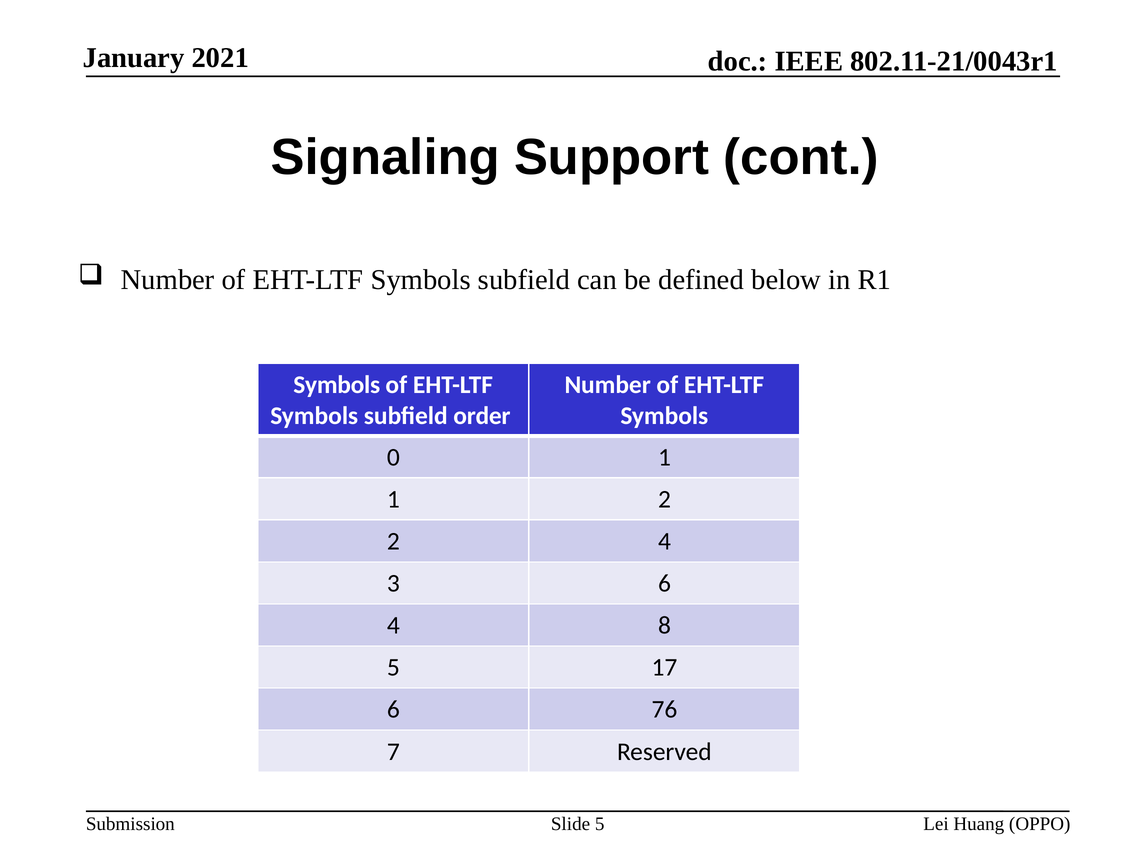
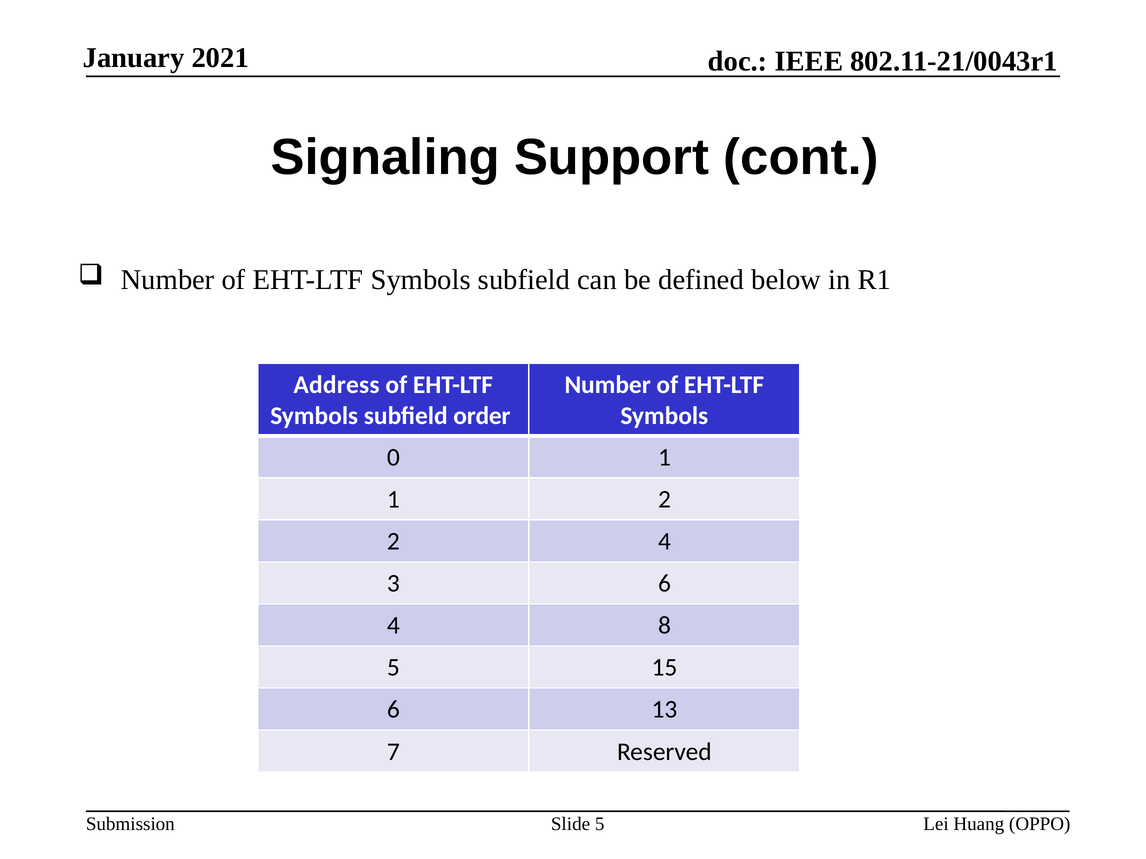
Symbols: Symbols -> Address (337, 385)
17: 17 -> 15 (664, 668)
76: 76 -> 13 (664, 710)
